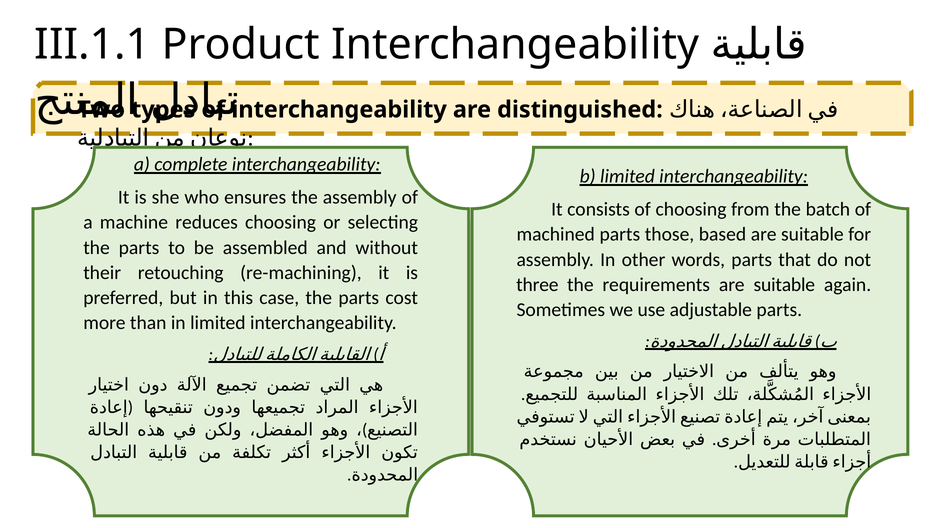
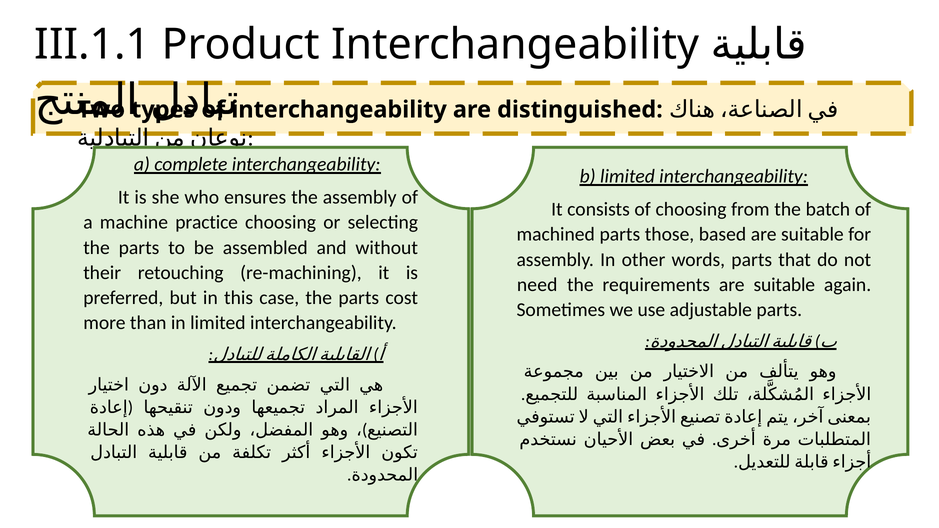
reduces: reduces -> practice (207, 223)
three: three -> need (537, 285)
